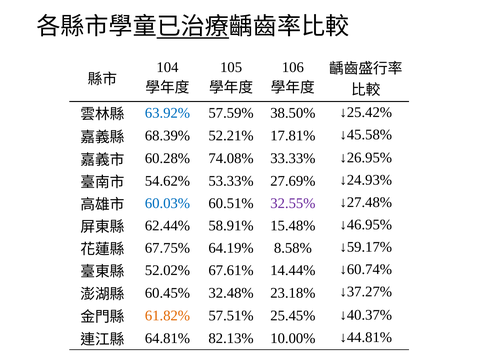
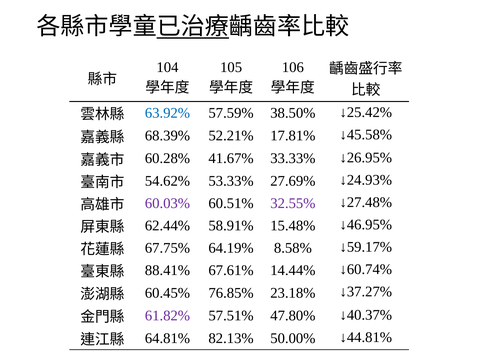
74.08%: 74.08% -> 41.67% (231, 158)
60.03% colour: blue -> purple (167, 203)
52.02%: 52.02% -> 88.41% (167, 270)
32.48%: 32.48% -> 76.85% (231, 293)
61.82% colour: orange -> purple (167, 315)
25.45%: 25.45% -> 47.80% (293, 315)
10.00%: 10.00% -> 50.00% (293, 338)
